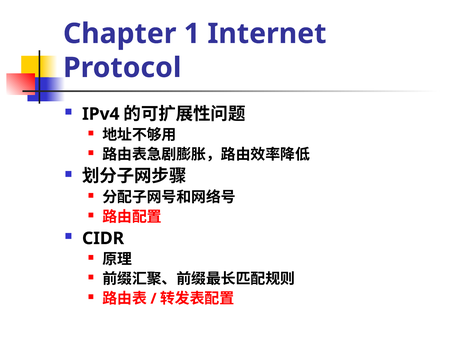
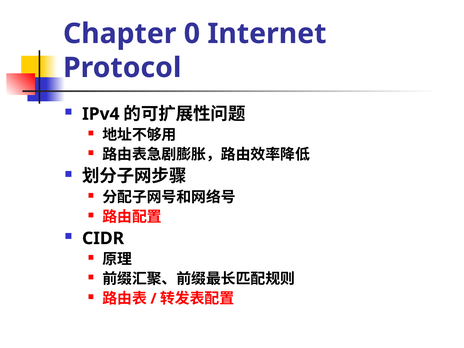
1: 1 -> 0 (192, 34)
